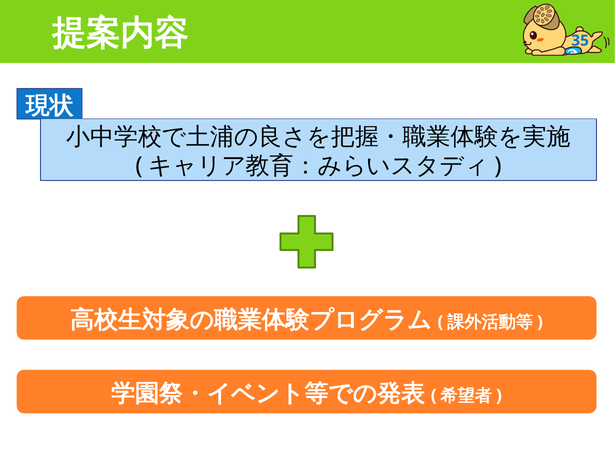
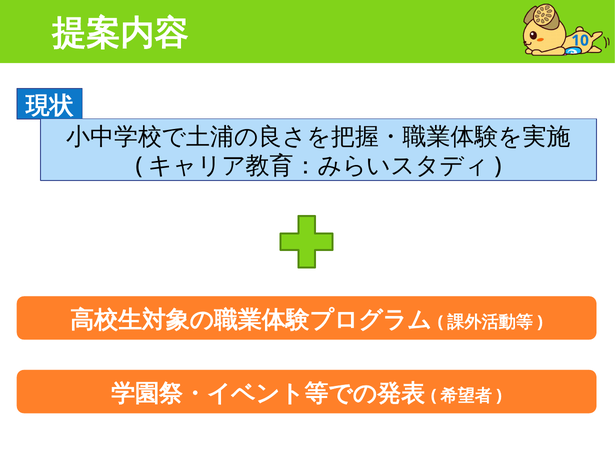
35: 35 -> 10 (580, 41)
